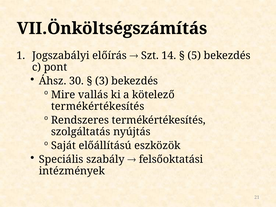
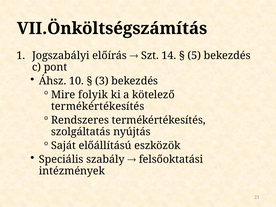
30: 30 -> 10 (76, 81)
vallás: vallás -> folyik (93, 95)
